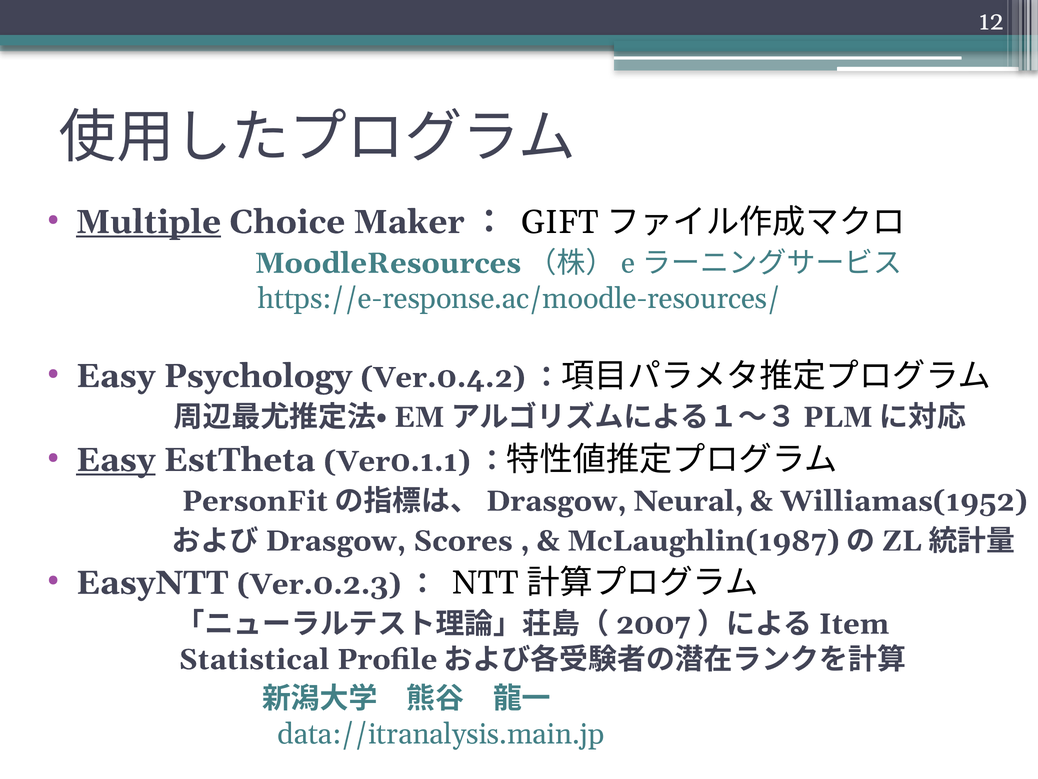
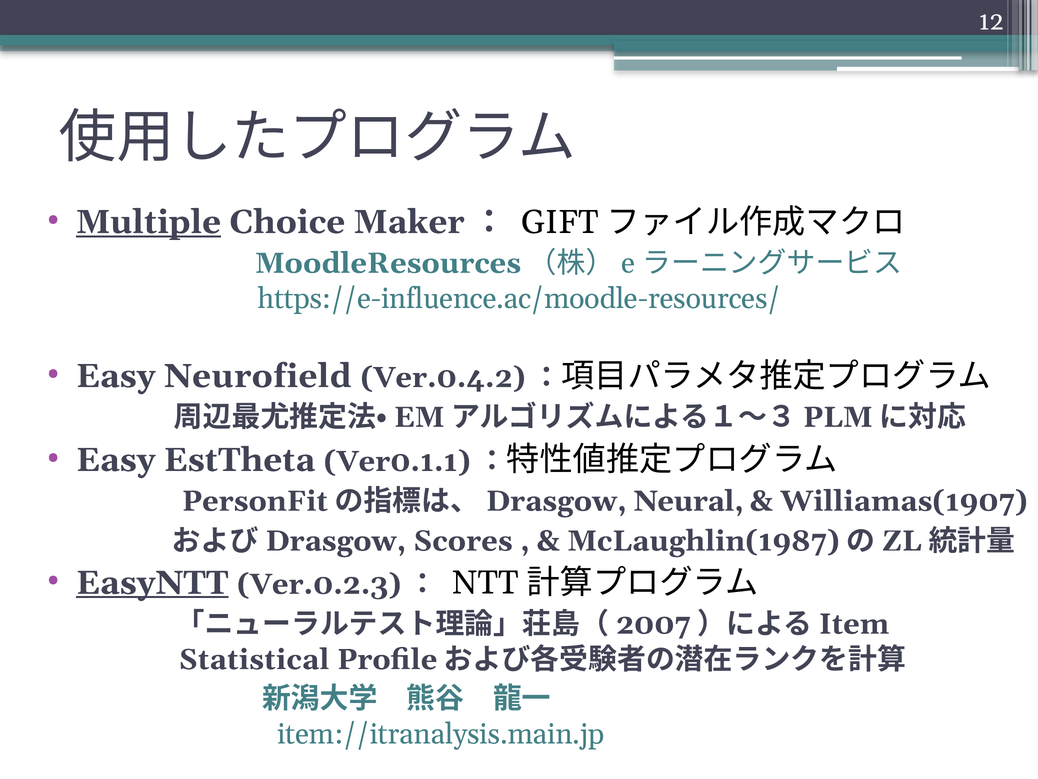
https://e-response.ac/moodle-resources/: https://e-response.ac/moodle-resources/ -> https://e-influence.ac/moodle-resources/ (519, 299)
Psychology: Psychology -> Neurofield (258, 376)
Easy underline: present -> none (116, 460)
Williamas(1952: Williamas(1952 -> Williamas(1907 (904, 501)
EasyNTT underline: none -> present (152, 583)
data://itranalysis.main.jp: data://itranalysis.main.jp -> item://itranalysis.main.jp (441, 734)
